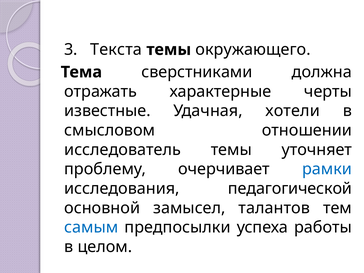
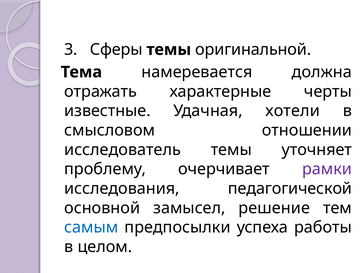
Текста: Текста -> Сферы (116, 50)
окружающего: окружающего -> оригинальной (253, 50)
сверстниками: сверстниками -> намеревается (197, 72)
рамки colour: blue -> purple (327, 169)
талантов: талантов -> решение (274, 208)
